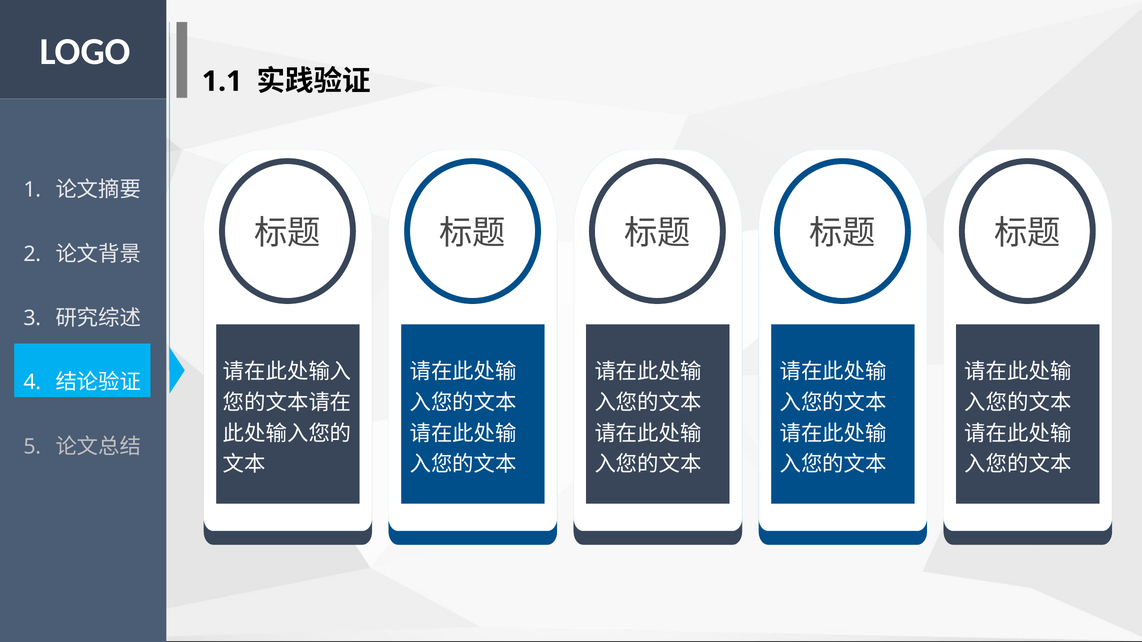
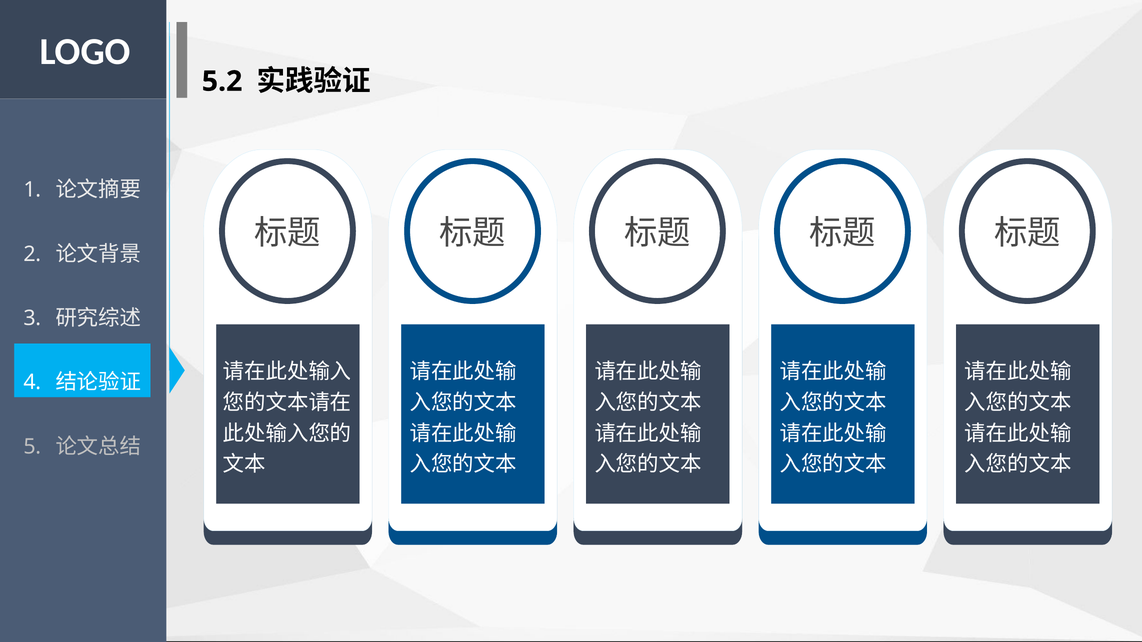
1.1: 1.1 -> 5.2 (222, 81)
